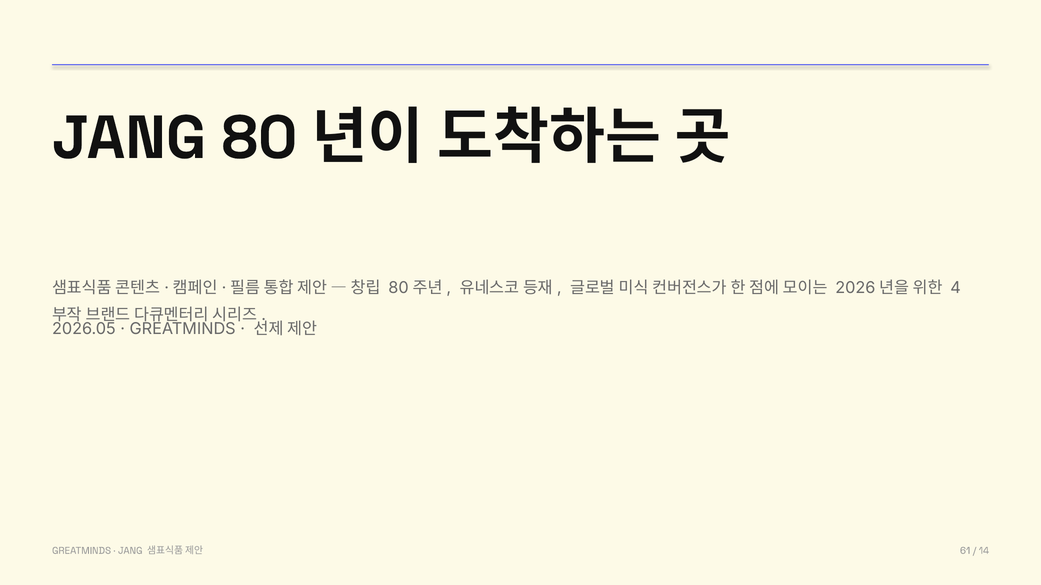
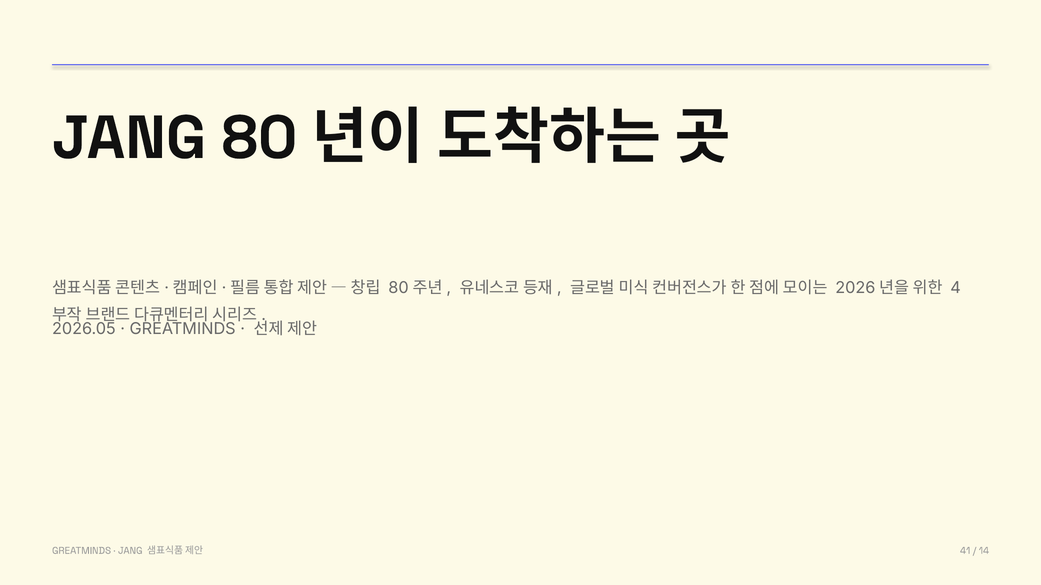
61: 61 -> 41 (965, 551)
